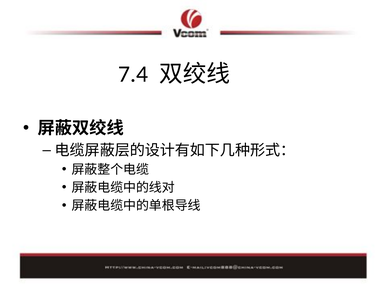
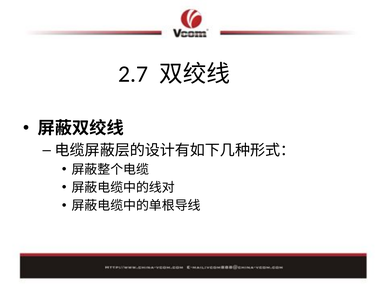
7.4: 7.4 -> 2.7 (133, 74)
